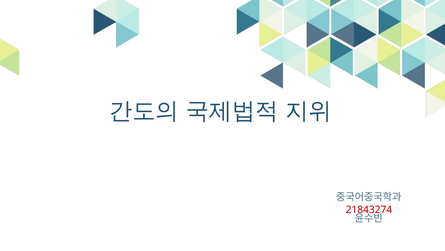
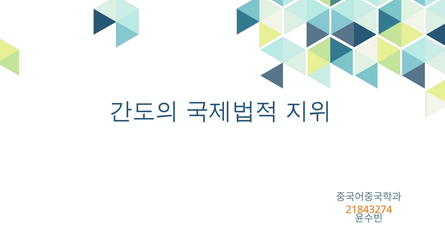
21843274 colour: red -> orange (369, 209)
